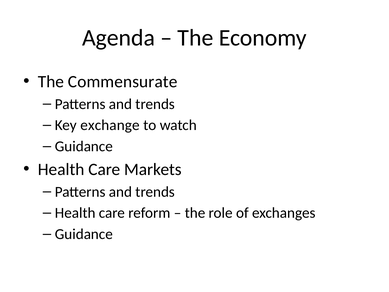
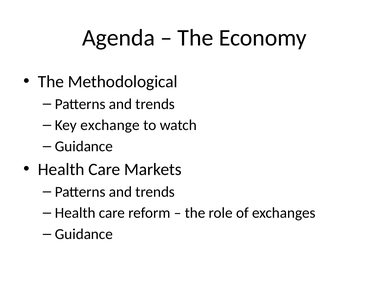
Commensurate: Commensurate -> Methodological (123, 82)
